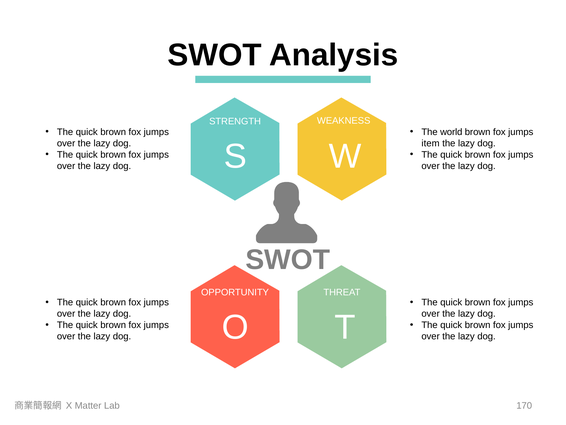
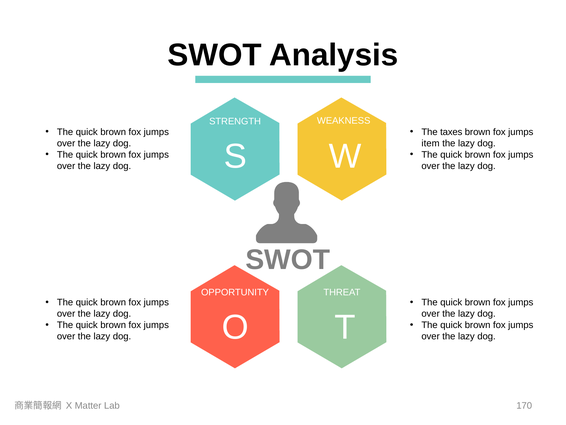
world: world -> taxes (451, 132)
